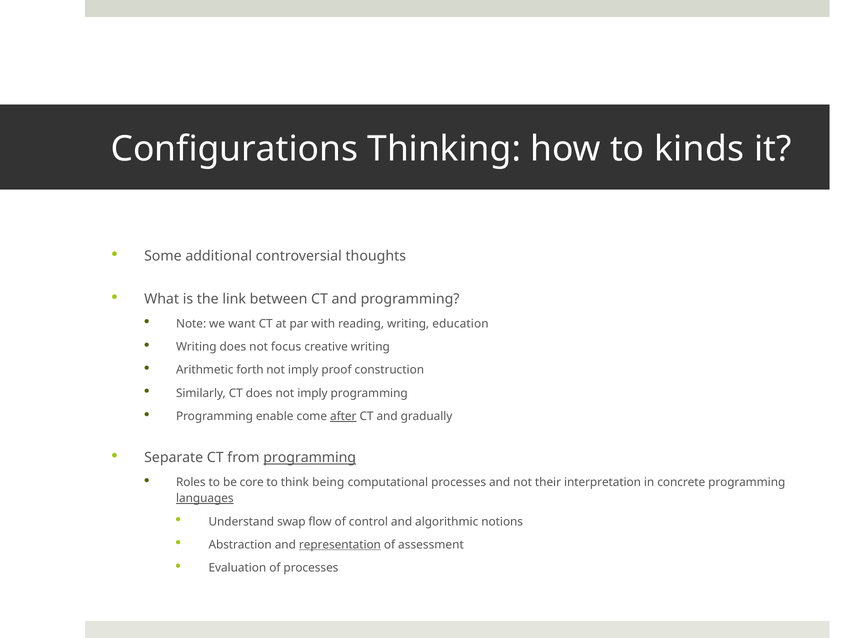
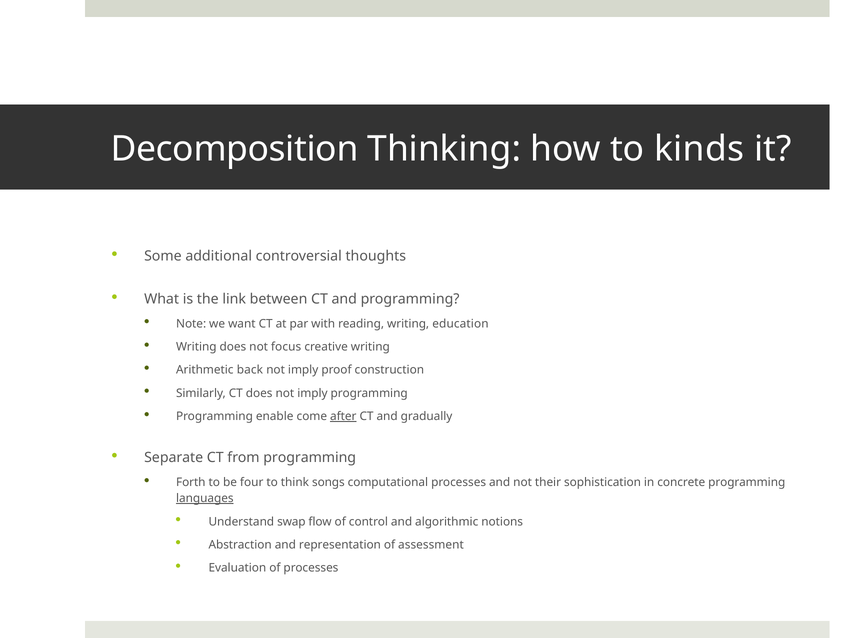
Configurations: Configurations -> Decomposition (235, 149)
forth: forth -> back (250, 370)
programming underline: present -> none (310, 458)
Roles: Roles -> Forth (191, 483)
core: core -> four (252, 483)
being: being -> songs (328, 483)
interpretation: interpretation -> sophistication (603, 483)
representation underline: present -> none (340, 545)
